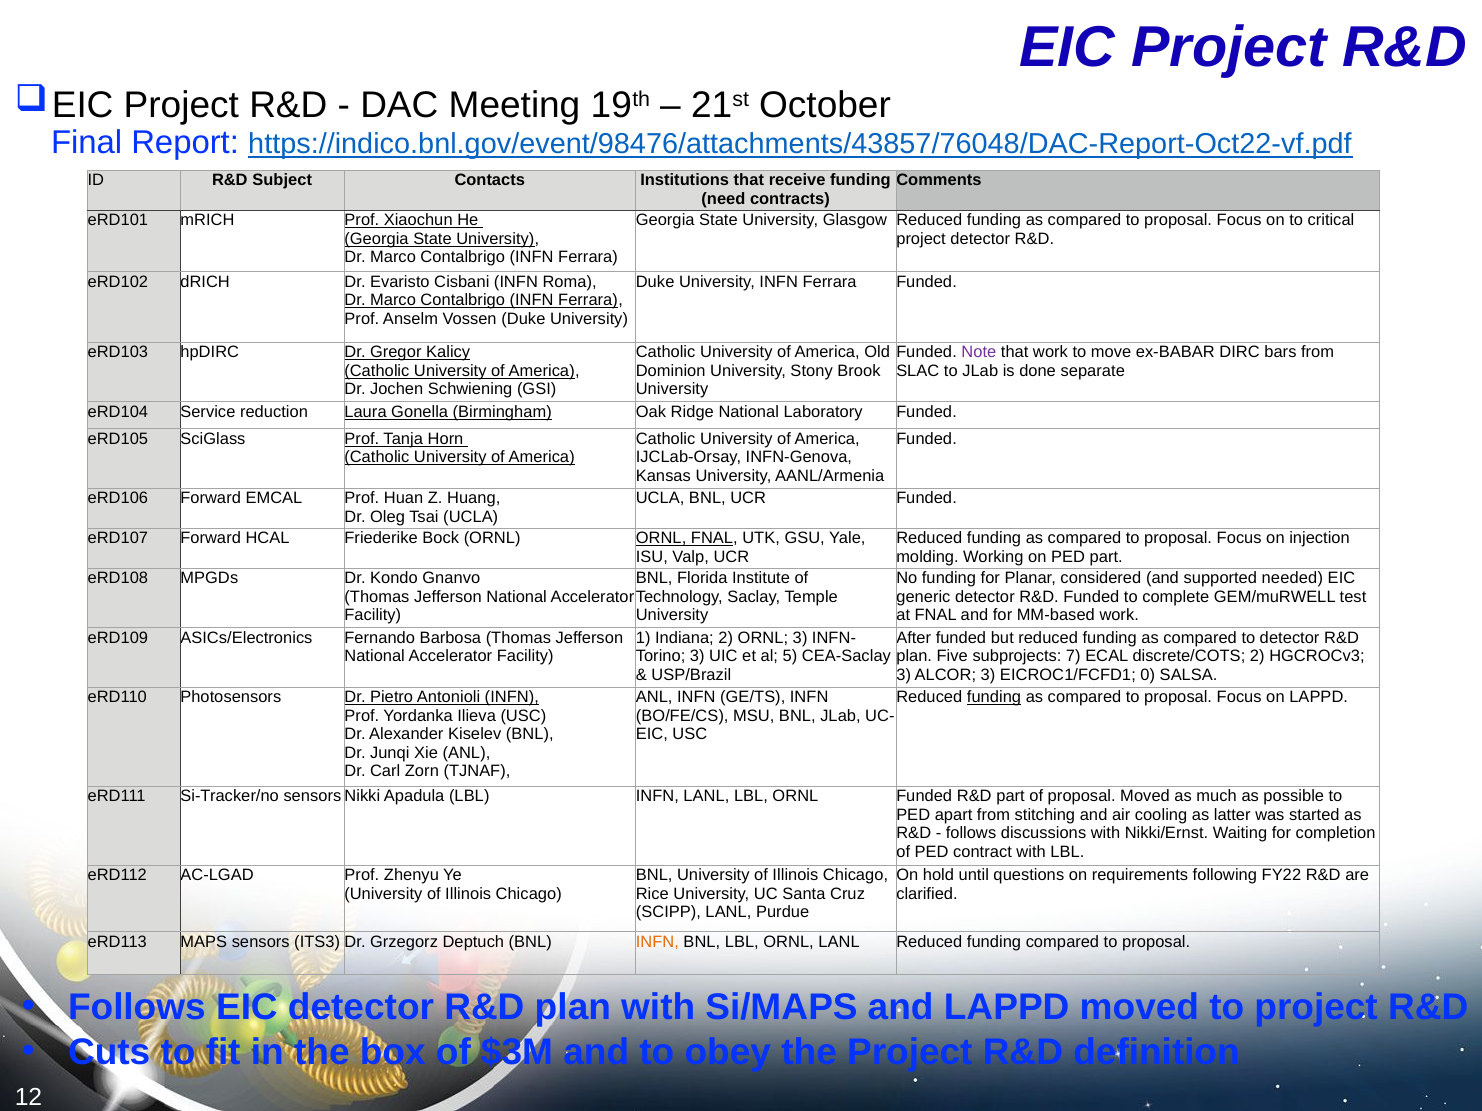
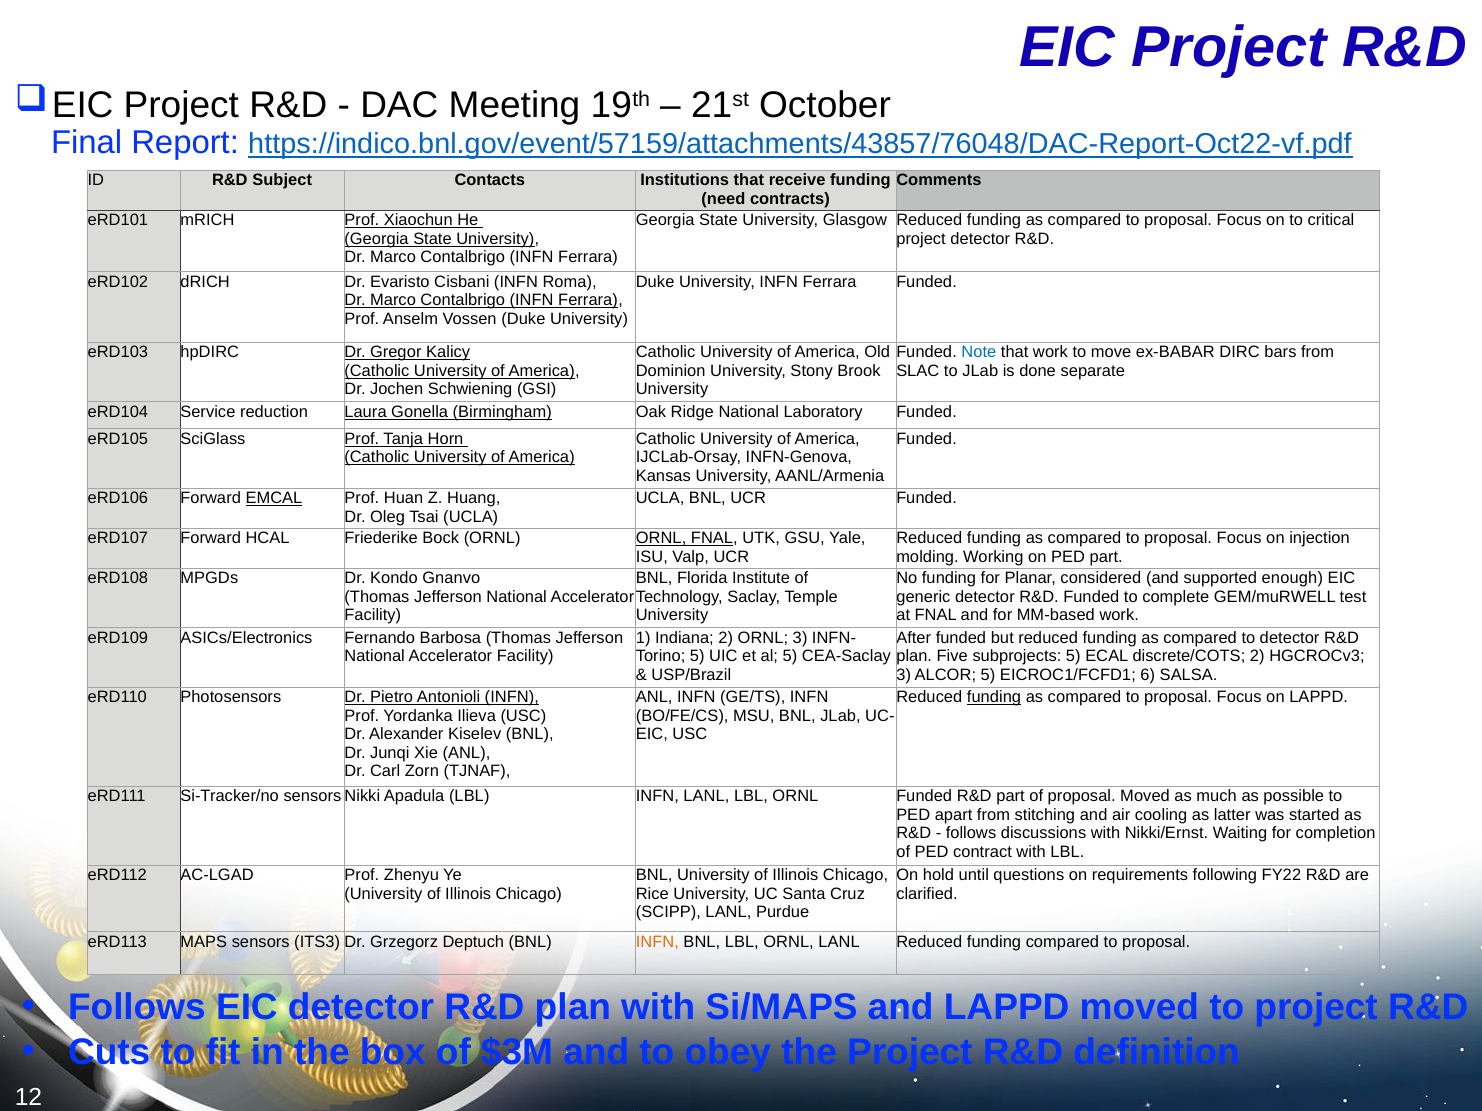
https://indico.bnl.gov/event/98476/attachments/43857/76048/DAC-Report-Oct22-vf.pdf: https://indico.bnl.gov/event/98476/attachments/43857/76048/DAC-Report-Oct22-vf.pdf -> https://indico.bnl.gov/event/57159/attachments/43857/76048/DAC-Report-Oct22-vf.pdf (800, 144)
Note colour: purple -> blue (979, 352)
EMCAL underline: none -> present (274, 499)
needed: needed -> enough (1292, 578)
3: 3 -> 5 (697, 657)
subprojects 7: 7 -> 5 (1073, 657)
ALCOR 3: 3 -> 5 (988, 675)
0: 0 -> 6 (1148, 675)
